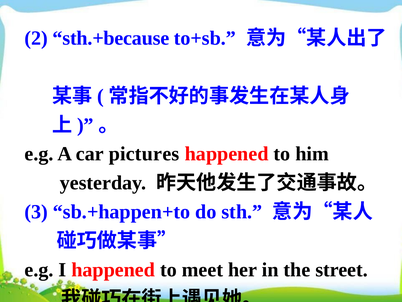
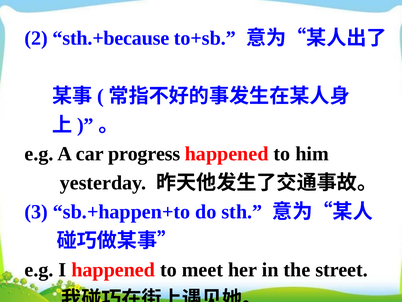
pictures: pictures -> progress (144, 154)
